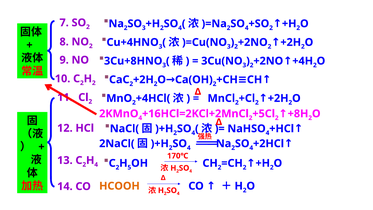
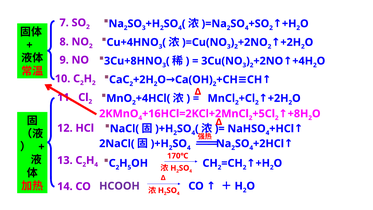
HCOOH colour: orange -> purple (119, 186)
